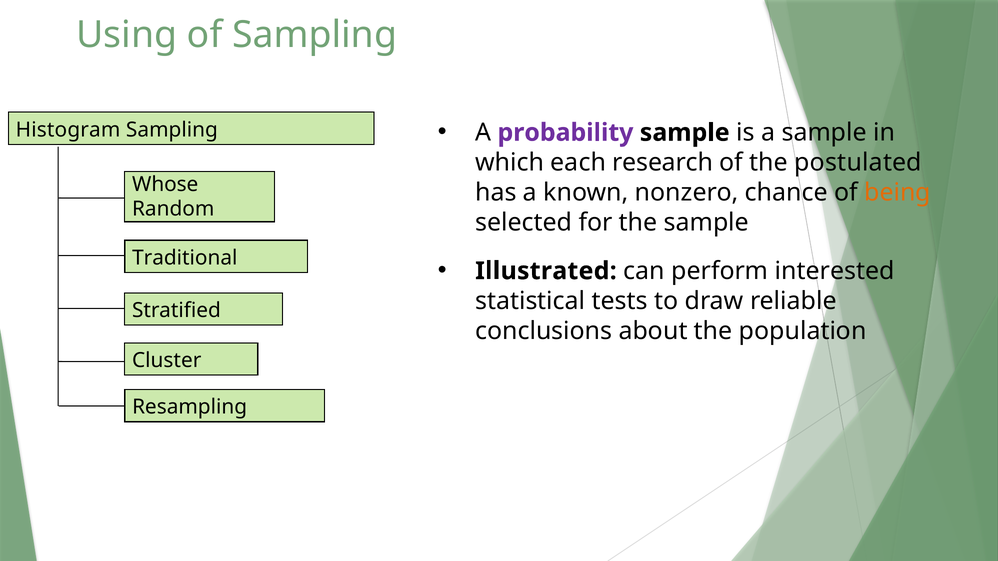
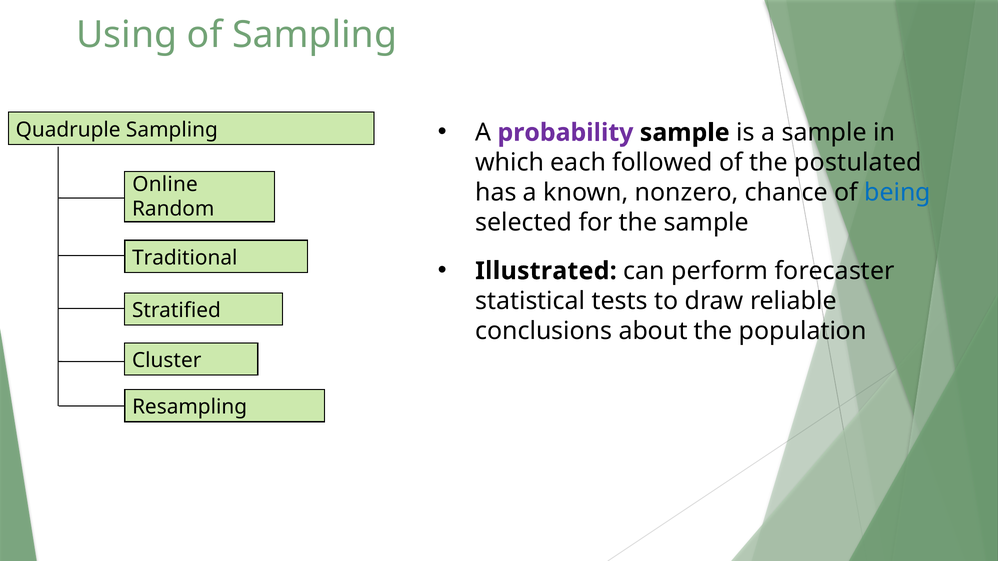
Histogram: Histogram -> Quadruple (68, 130)
research: research -> followed (663, 163)
Whose: Whose -> Online (165, 185)
being colour: orange -> blue (898, 193)
interested: interested -> forecaster (835, 271)
